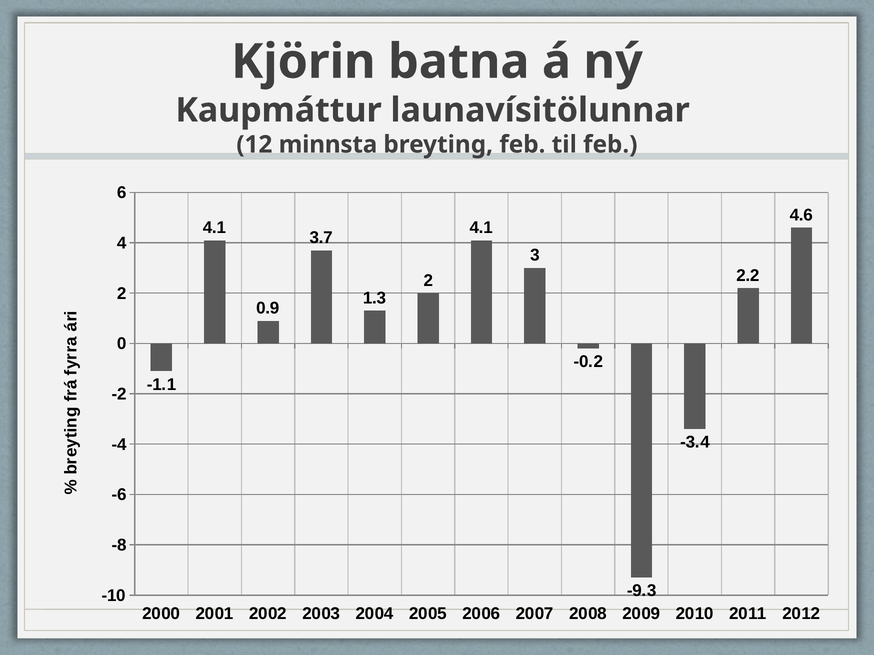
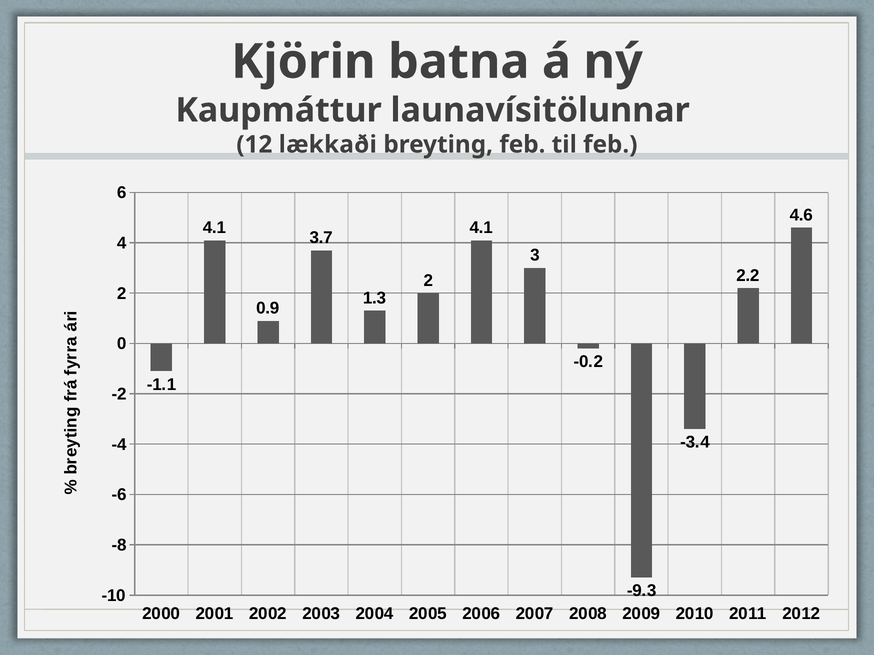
minnsta: minnsta -> lækkaði (328, 145)
